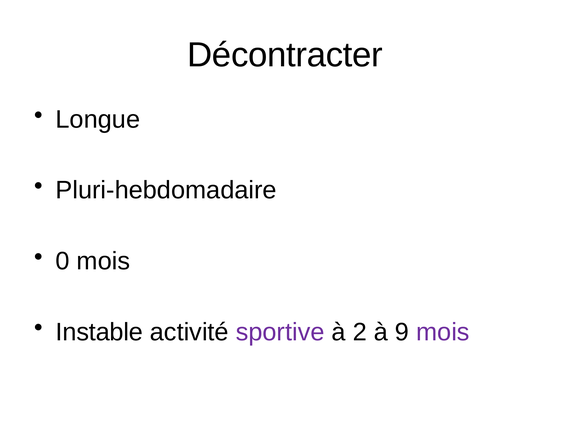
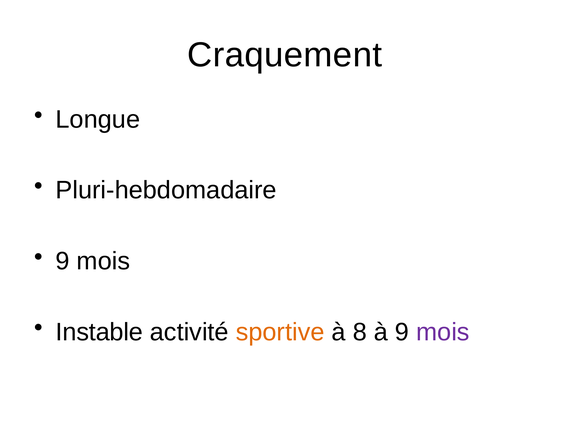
Décontracter: Décontracter -> Craquement (285, 55)
0: 0 -> 9 (63, 261)
sportive colour: purple -> orange (280, 332)
2: 2 -> 8 (360, 332)
